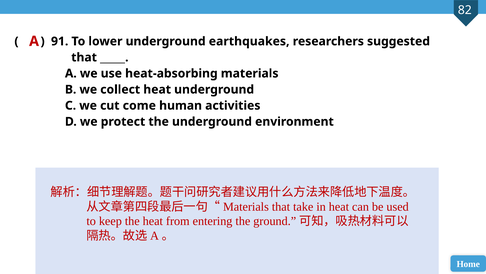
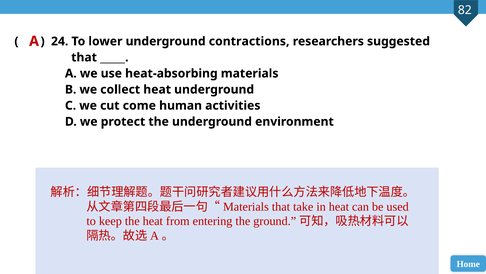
91: 91 -> 24 (60, 41)
earthquakes: earthquakes -> contractions (249, 41)
